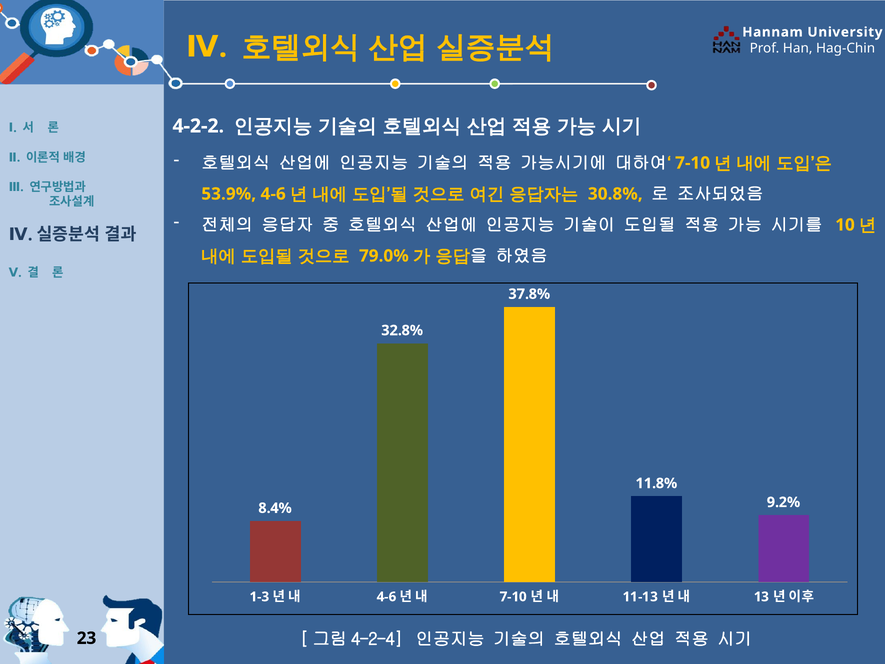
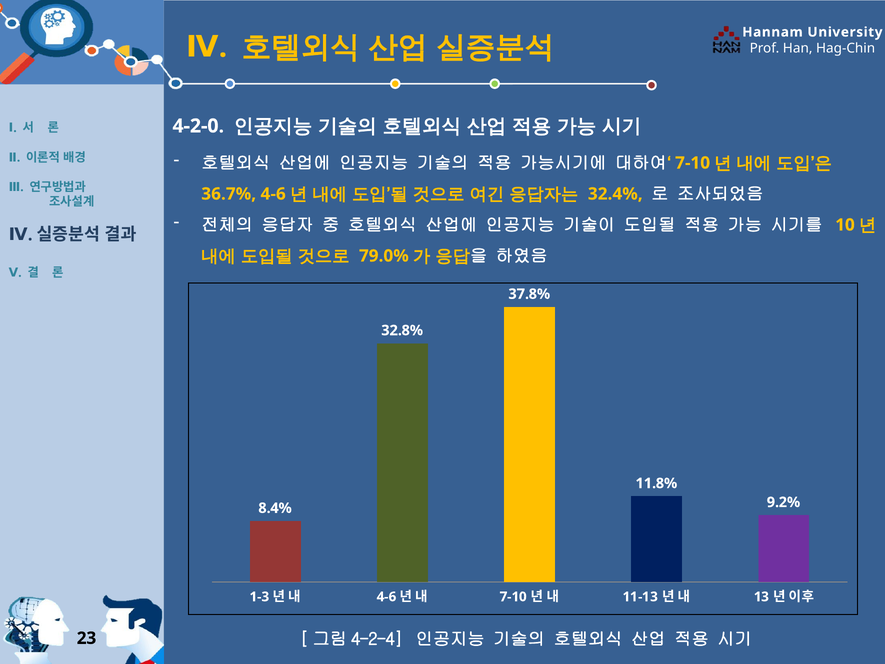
4-2-2: 4-2-2 -> 4-2-0 (198, 126)
53.9%: 53.9% -> 36.7% (229, 194)
30.8%: 30.8% -> 32.4% (615, 194)
